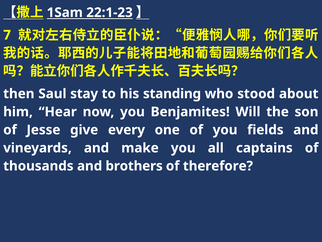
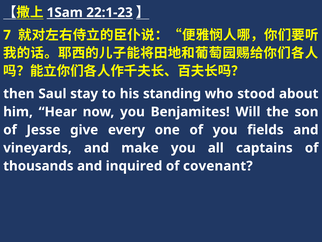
brothers: brothers -> inquired (134, 166)
therefore: therefore -> covenant (218, 166)
